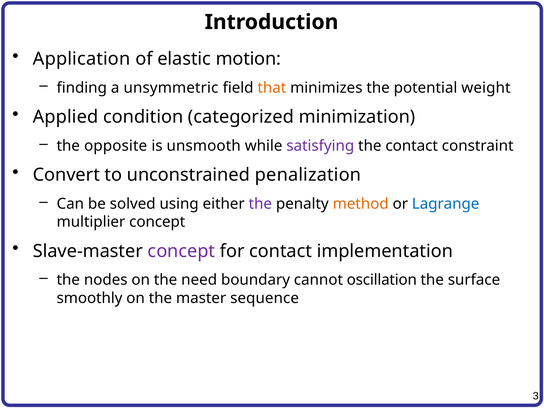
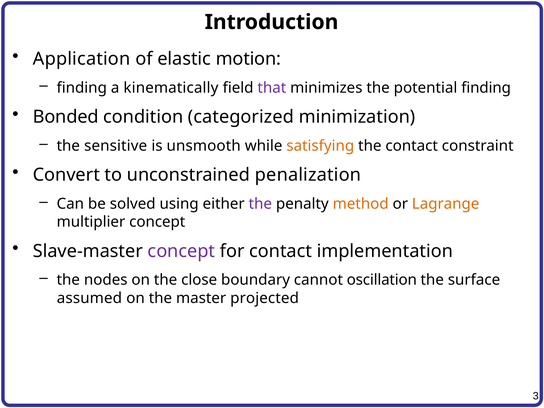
unsymmetric: unsymmetric -> kinematically (171, 88)
that colour: orange -> purple (272, 88)
potential weight: weight -> finding (486, 88)
Applied: Applied -> Bonded (66, 117)
opposite: opposite -> sensitive (116, 146)
satisfying colour: purple -> orange (320, 146)
Lagrange colour: blue -> orange (446, 204)
need: need -> close (199, 280)
smoothly: smoothly -> assumed (89, 298)
sequence: sequence -> projected (265, 298)
